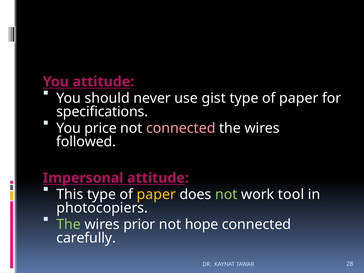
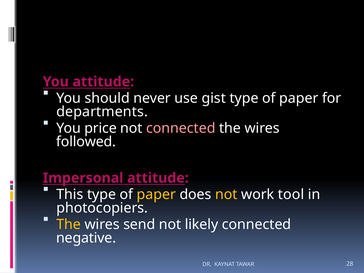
specifications: specifications -> departments (102, 112)
not colour: light green -> yellow (226, 194)
The colour: light green -> yellow (69, 224)
prior: prior -> send (139, 224)
hope: hope -> likely (202, 224)
carefully: carefully -> negative (86, 238)
